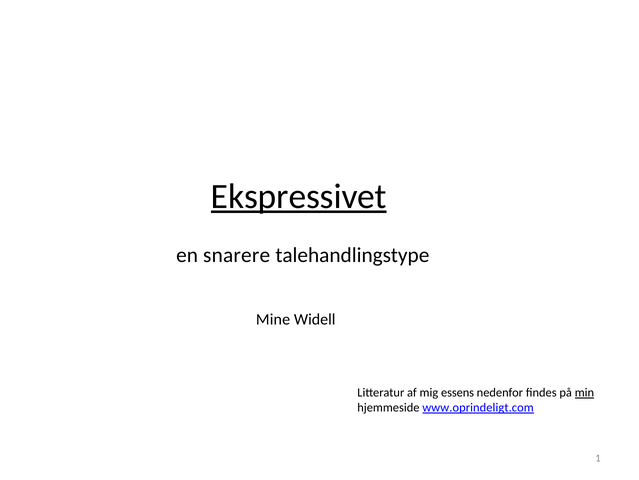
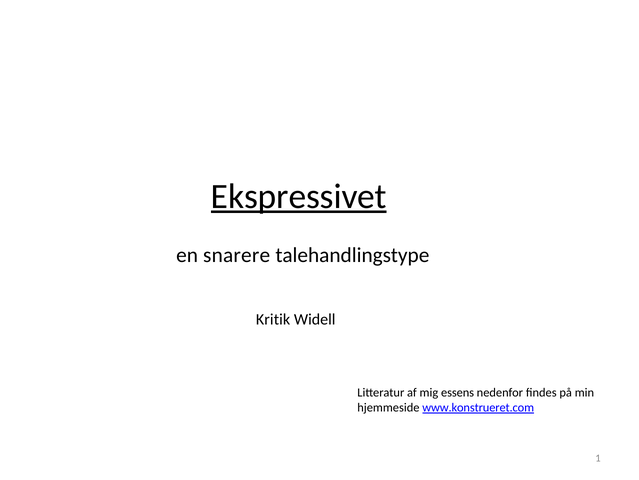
Mine: Mine -> Kritik (273, 319)
min underline: present -> none (584, 392)
www.oprindeligt.com: www.oprindeligt.com -> www.konstrueret.com (478, 407)
